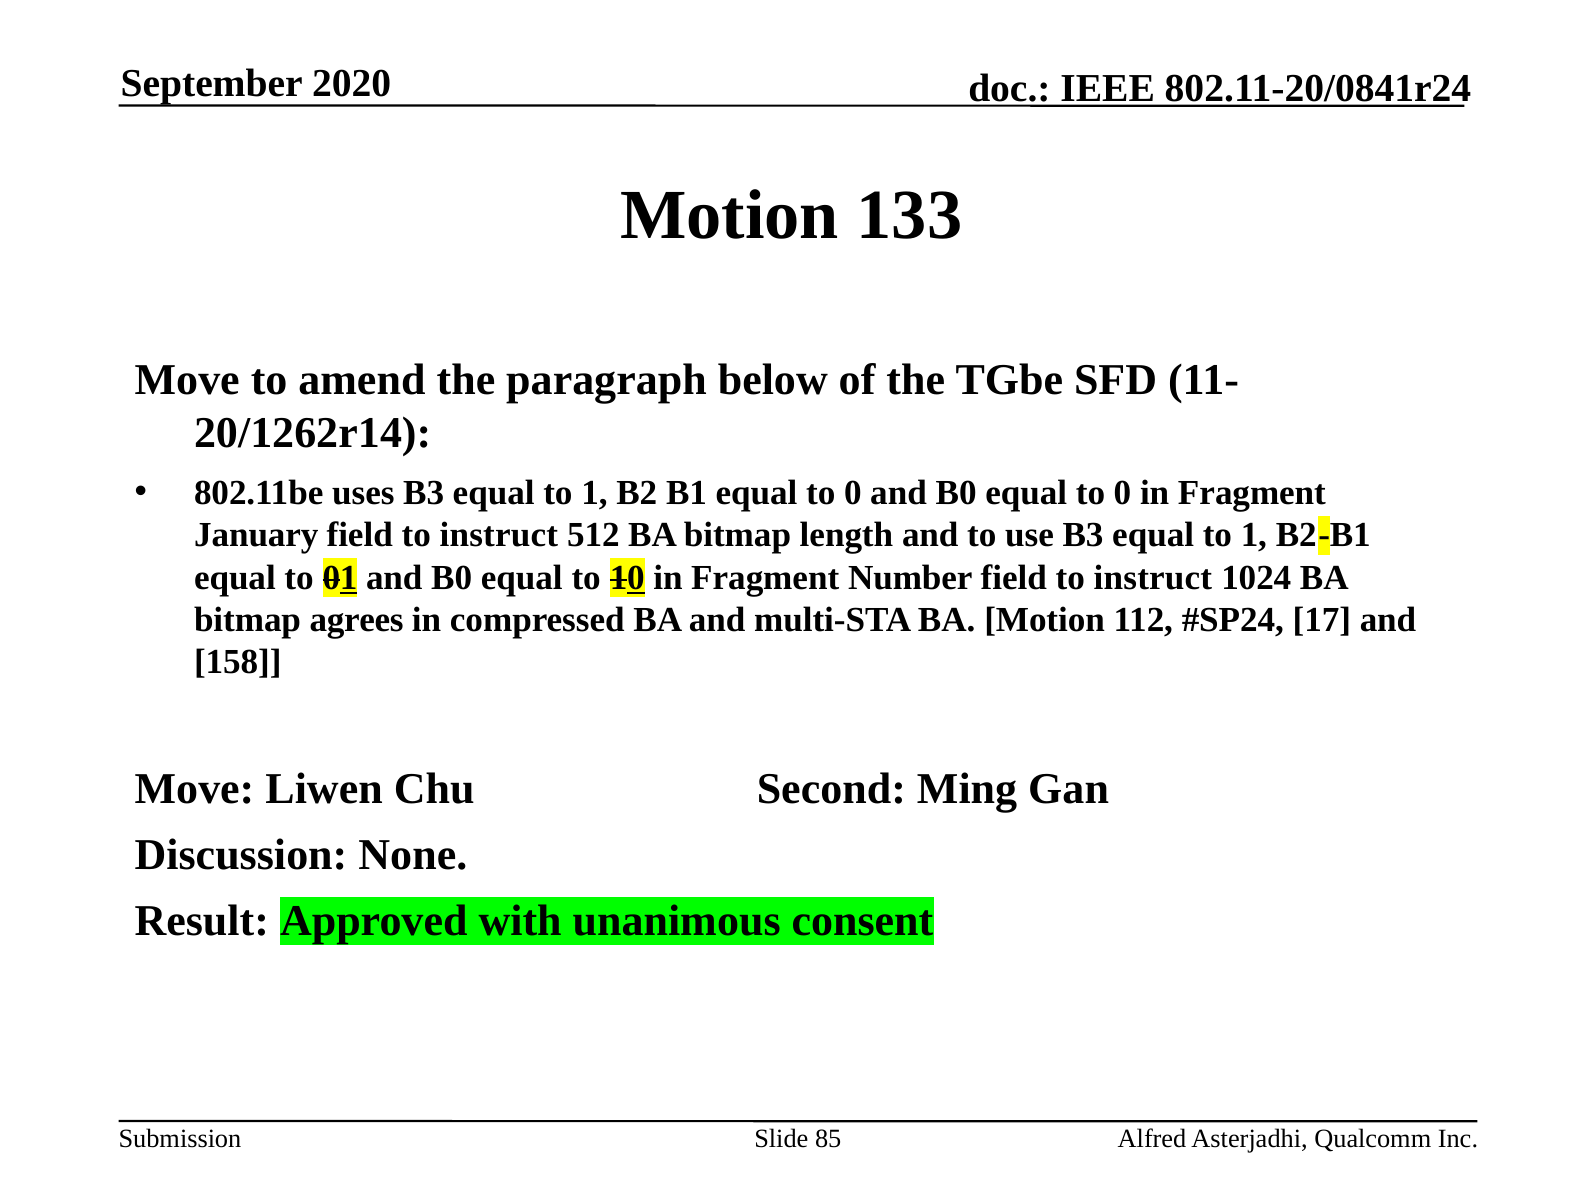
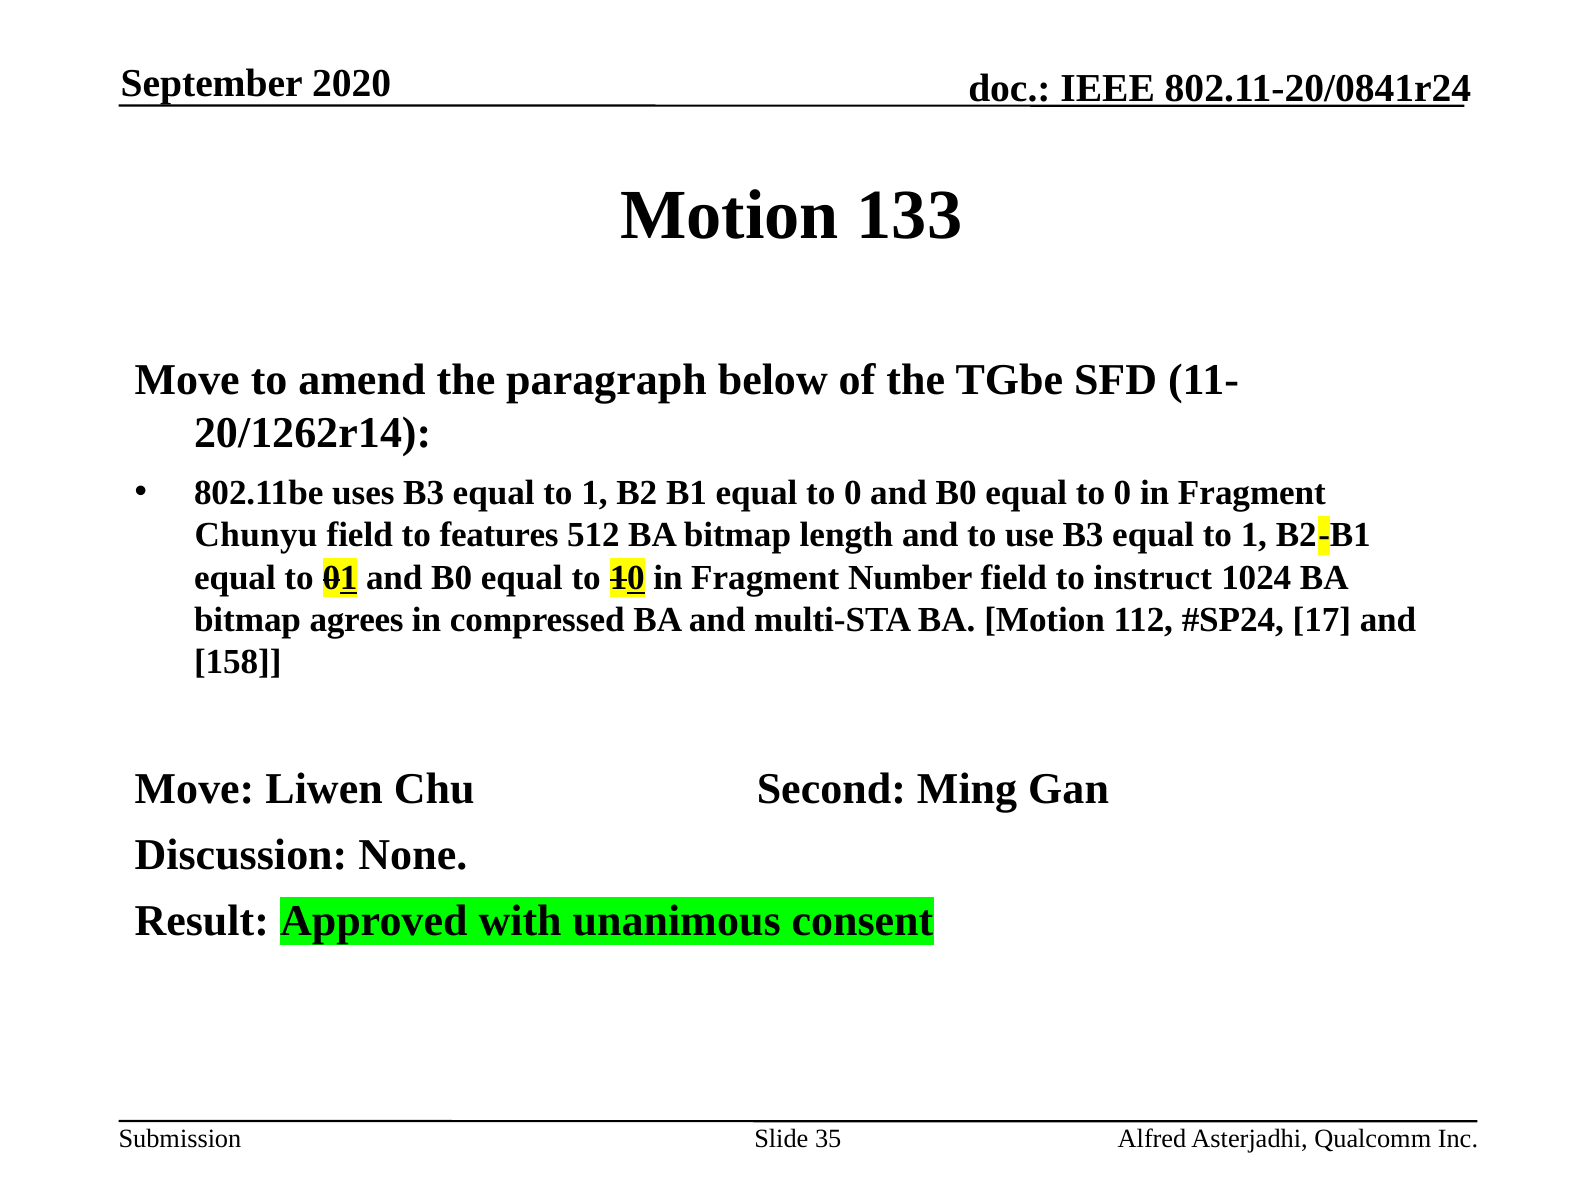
January: January -> Chunyu (256, 535)
instruct: instruct -> features (499, 535)
85: 85 -> 35 (828, 1139)
